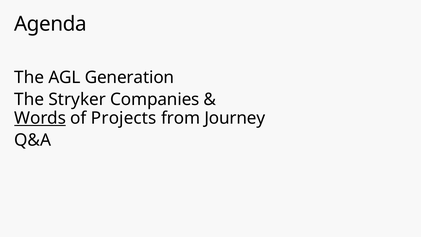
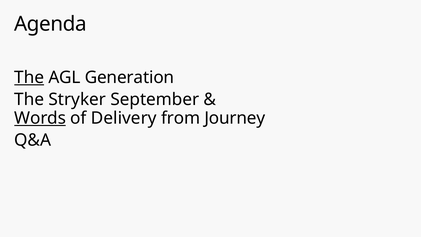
The underline: none -> present (29, 77)
Companies: Companies -> September (155, 99)
Projects: Projects -> Delivery (124, 118)
